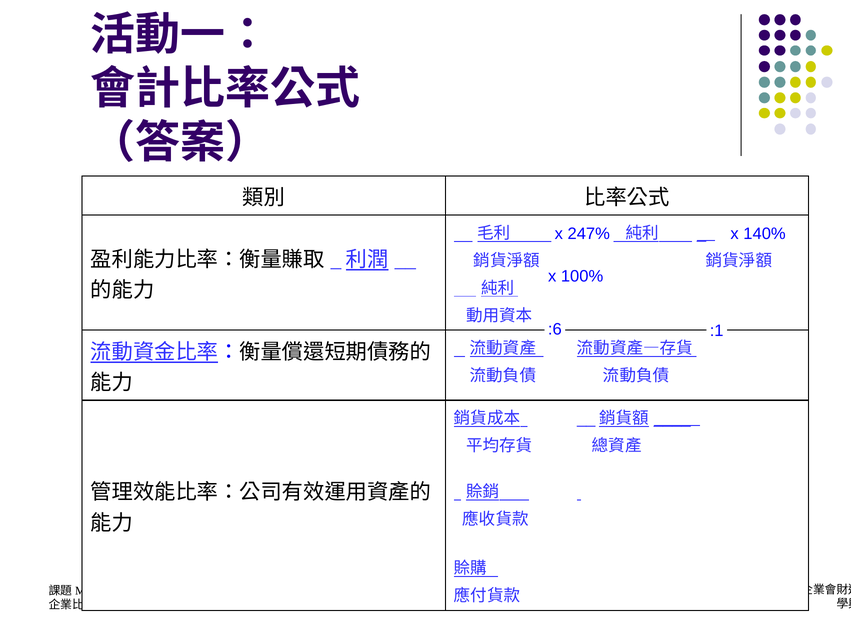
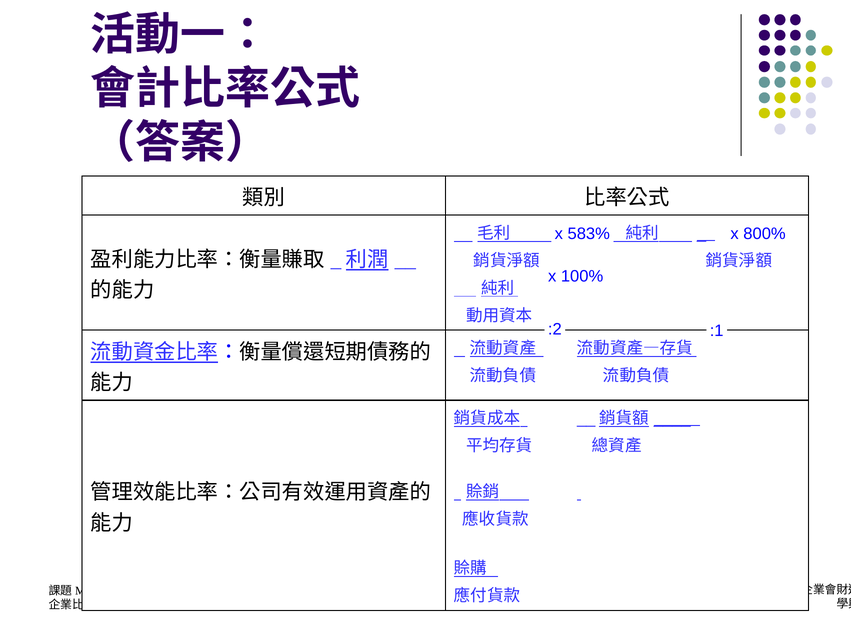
247%: 247% -> 583% (589, 234)
140%: 140% -> 800% (765, 234)
:6: :6 -> :2 (555, 330)
